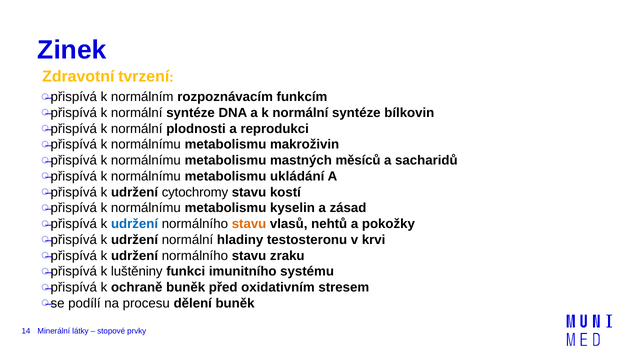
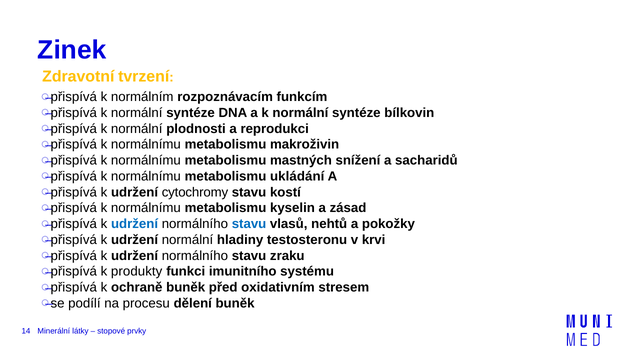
měsíců: měsíců -> snížení (358, 161)
stavu colour: orange -> blue (249, 224)
luštěniny: luštěniny -> produkty (137, 272)
